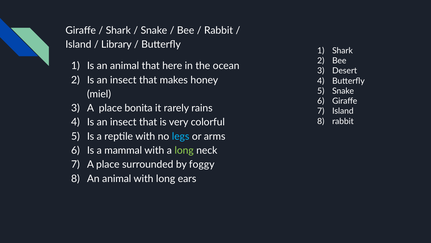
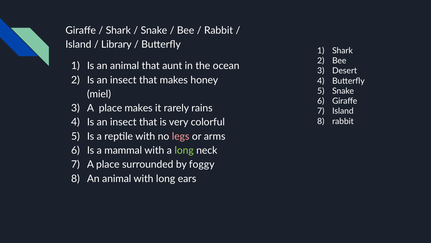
here: here -> aunt (172, 66)
place bonita: bonita -> makes (139, 108)
legs colour: light blue -> pink (181, 136)
